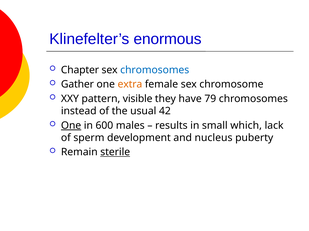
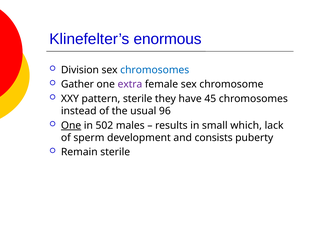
Chapter: Chapter -> Division (80, 70)
extra colour: orange -> purple (130, 85)
pattern visible: visible -> sterile (138, 99)
79: 79 -> 45 (210, 99)
42: 42 -> 96 (165, 111)
600: 600 -> 502 (104, 126)
nucleus: nucleus -> consists (214, 138)
sterile underline: present -> none (115, 153)
